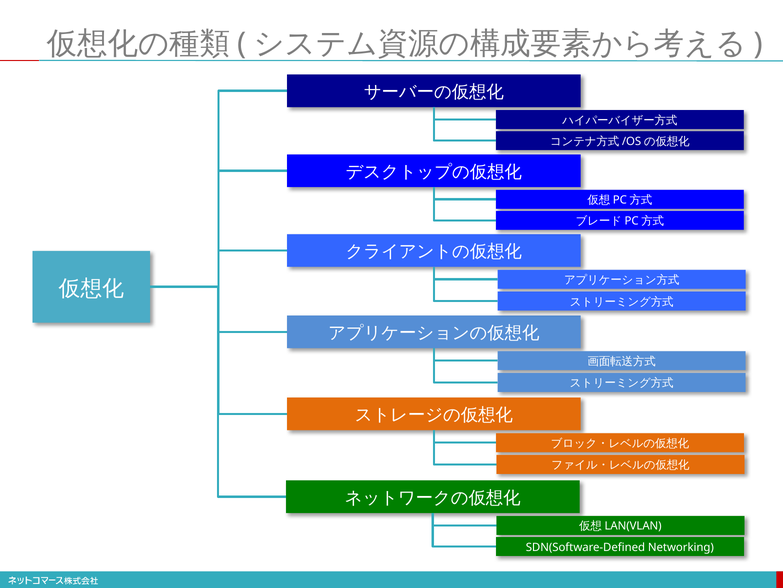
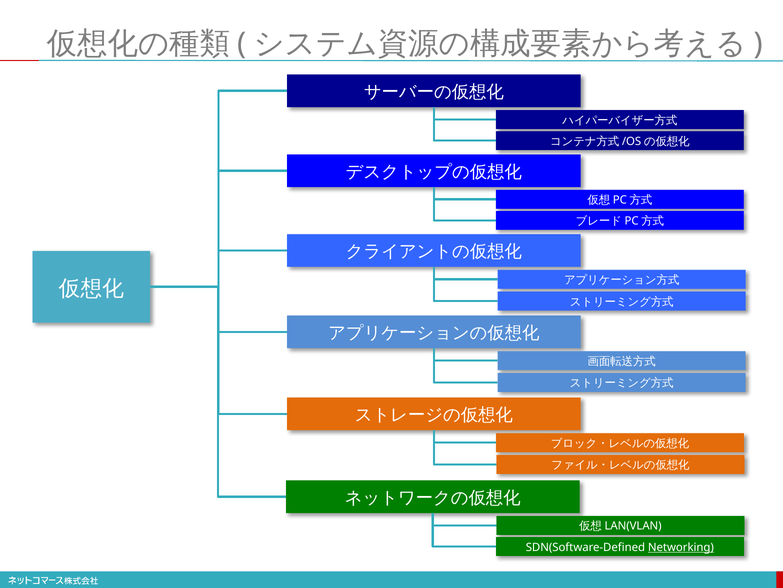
Networking underline: none -> present (681, 547)
